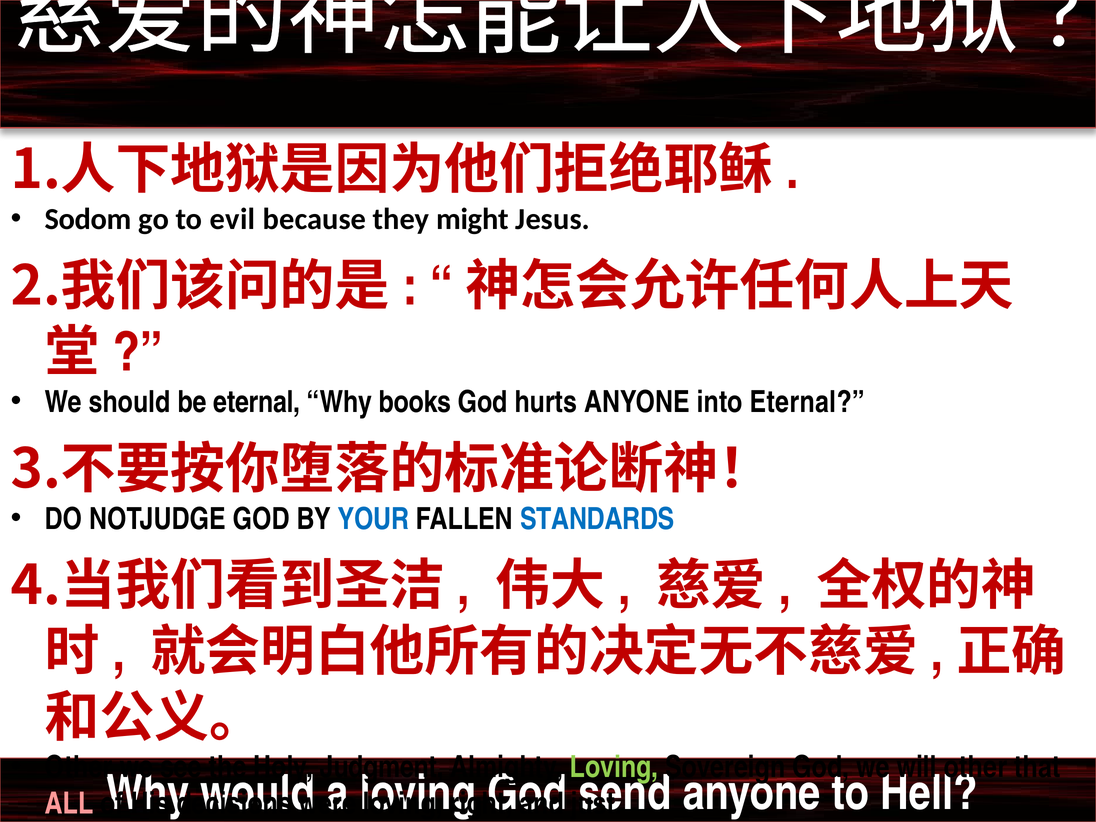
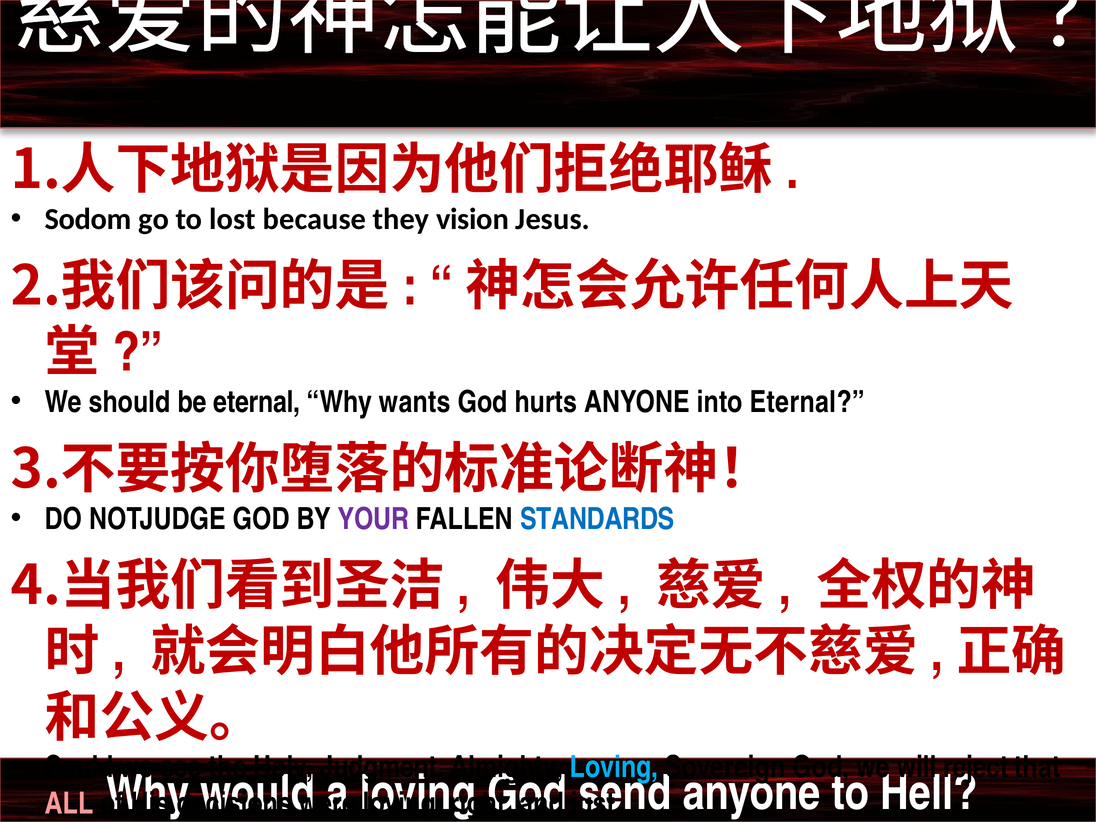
evil: evil -> lost (233, 219)
might: might -> vision (473, 219)
books: books -> wants (415, 402)
YOUR colour: blue -> purple (373, 519)
Other: Other -> Could (79, 767)
Loving colour: light green -> light blue (614, 767)
other: other -> reject (976, 767)
